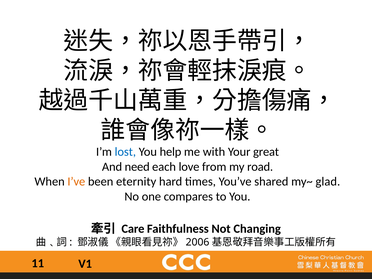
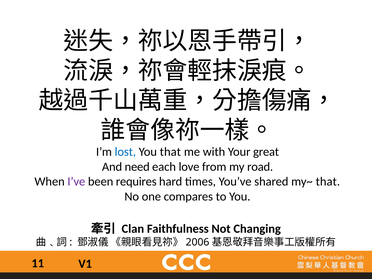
You help: help -> that (170, 152)
I’ve colour: orange -> purple (76, 182)
eternity: eternity -> requires (136, 182)
my~ glad: glad -> that (328, 182)
Care: Care -> Clan (133, 229)
